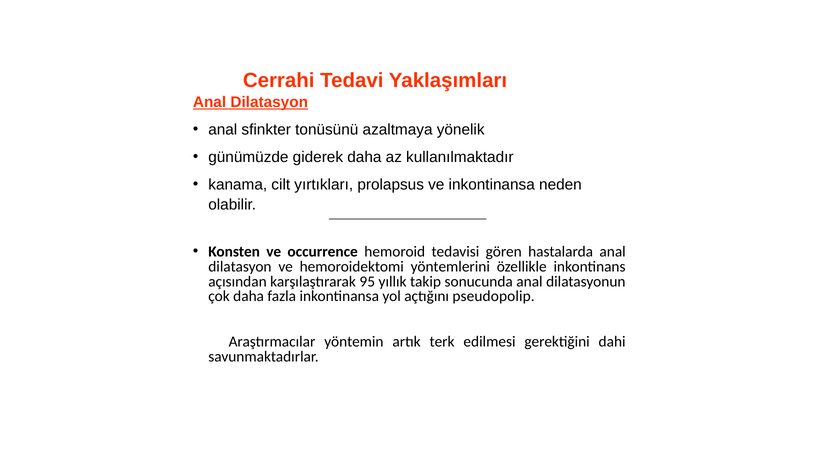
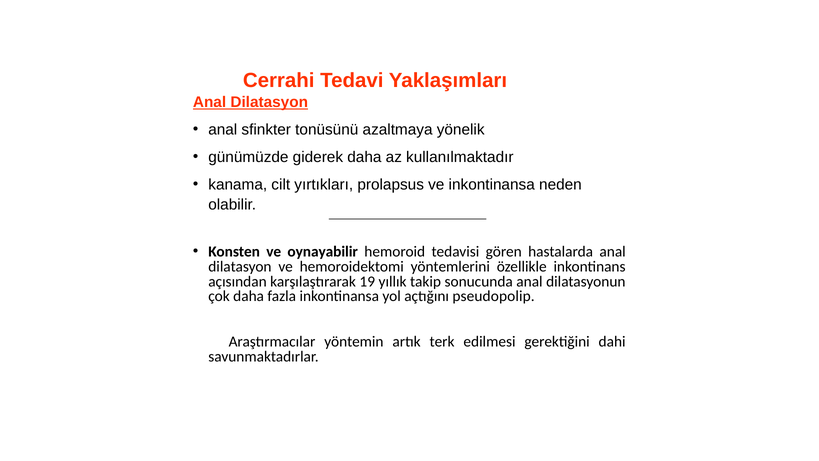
occurrence: occurrence -> oynayabilir (323, 251)
95: 95 -> 19 (367, 281)
